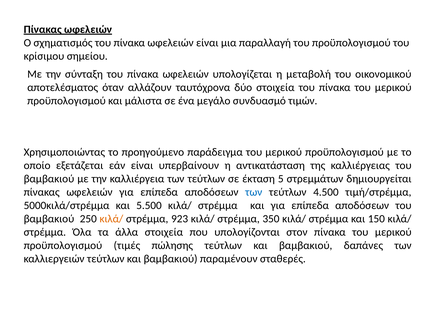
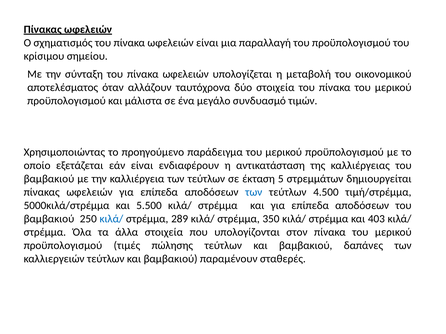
υπερβαίνουν: υπερβαίνουν -> ενδιαφέρουν (189, 166)
κιλά/ colour: orange -> blue (111, 219)
923: 923 -> 289 (180, 219)
150: 150 -> 403 (376, 219)
